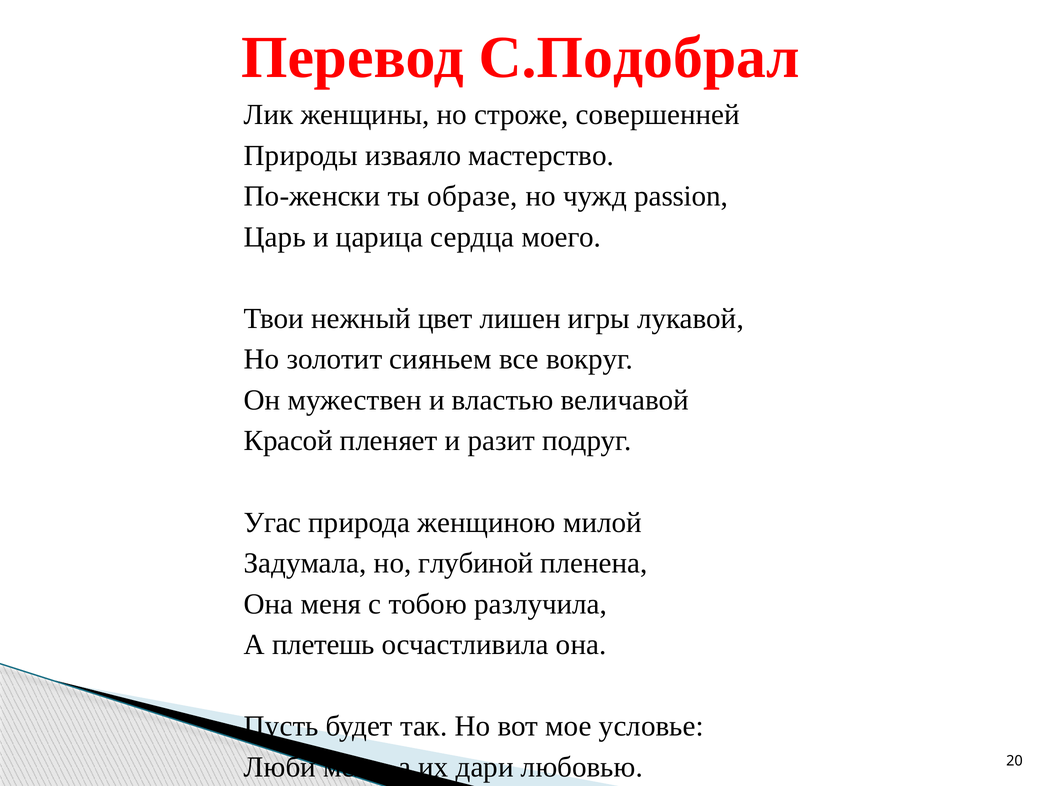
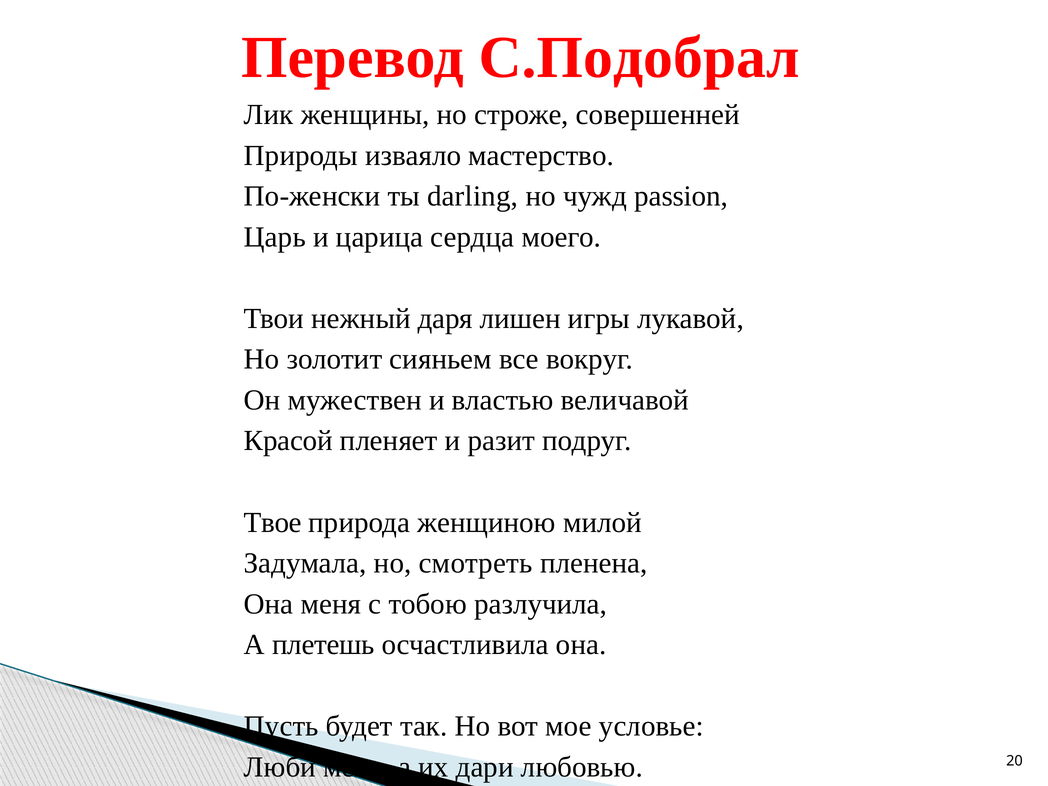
образе: образе -> darling (473, 196)
цвет: цвет -> даря (445, 319)
Угас: Угас -> Твое (273, 522)
глубиной: глубиной -> смотреть (476, 563)
